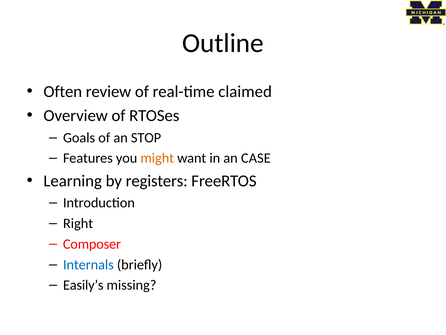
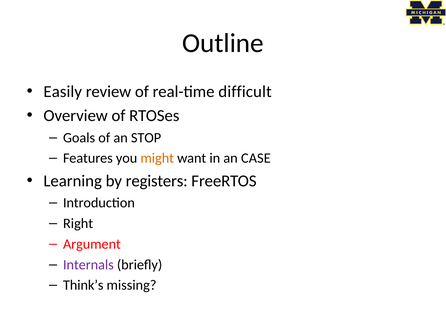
Often: Often -> Easily (63, 91)
claimed: claimed -> difficult (245, 91)
Composer: Composer -> Argument (92, 244)
Internals colour: blue -> purple (88, 264)
Easily’s: Easily’s -> Think’s (83, 285)
